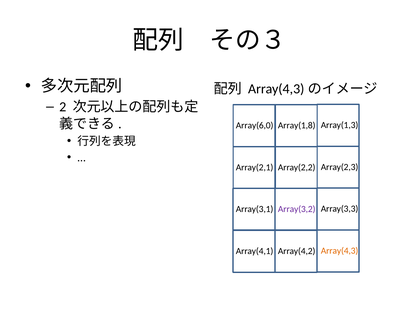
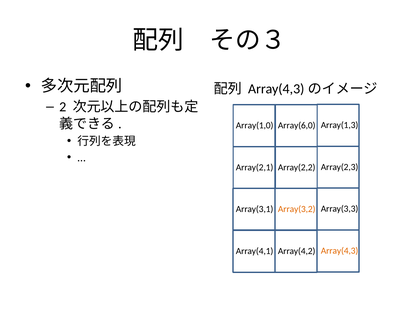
Array(6,0: Array(6,0 -> Array(1,0 (255, 126)
Array(1,8: Array(1,8 -> Array(6,0 (297, 126)
Array(3,2 colour: purple -> orange (297, 209)
